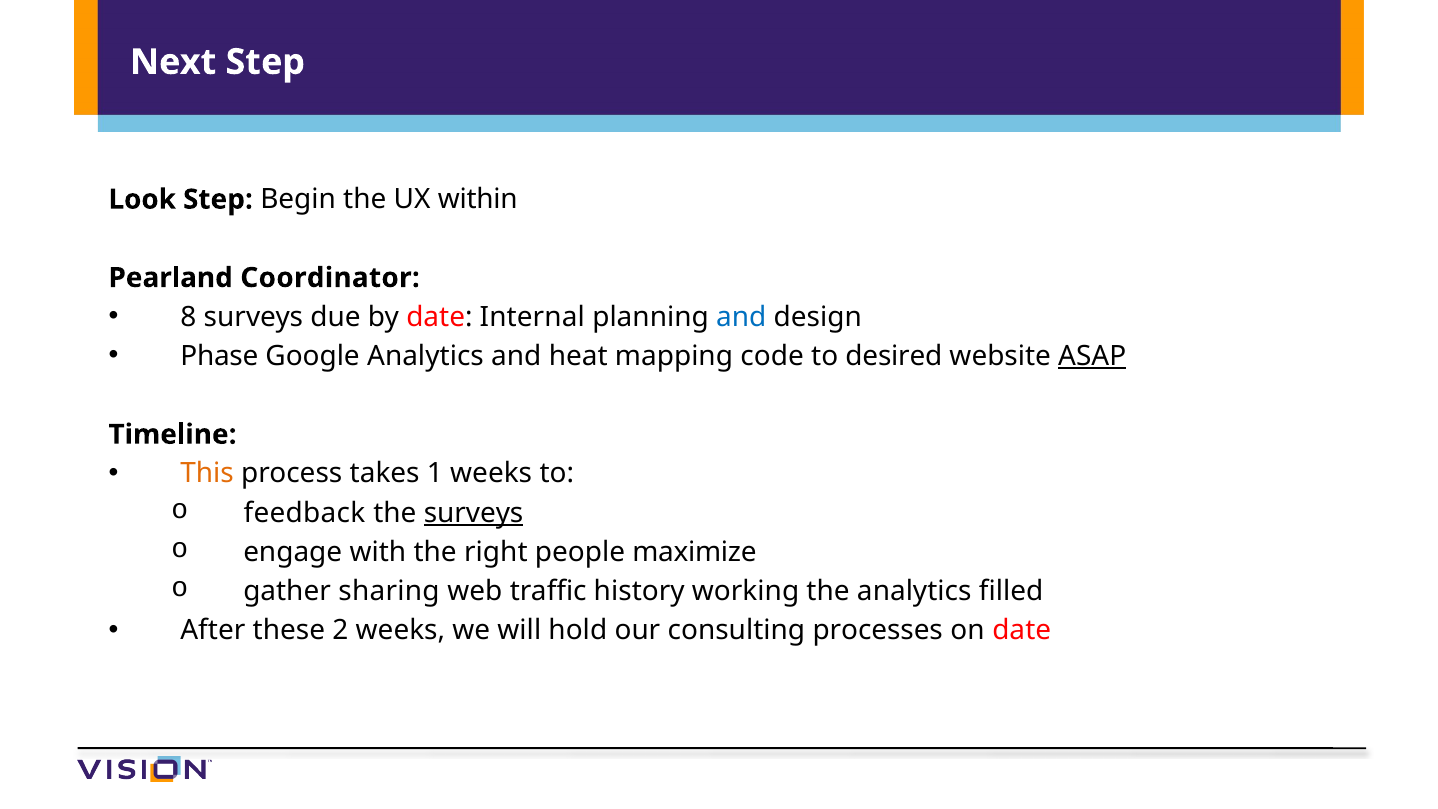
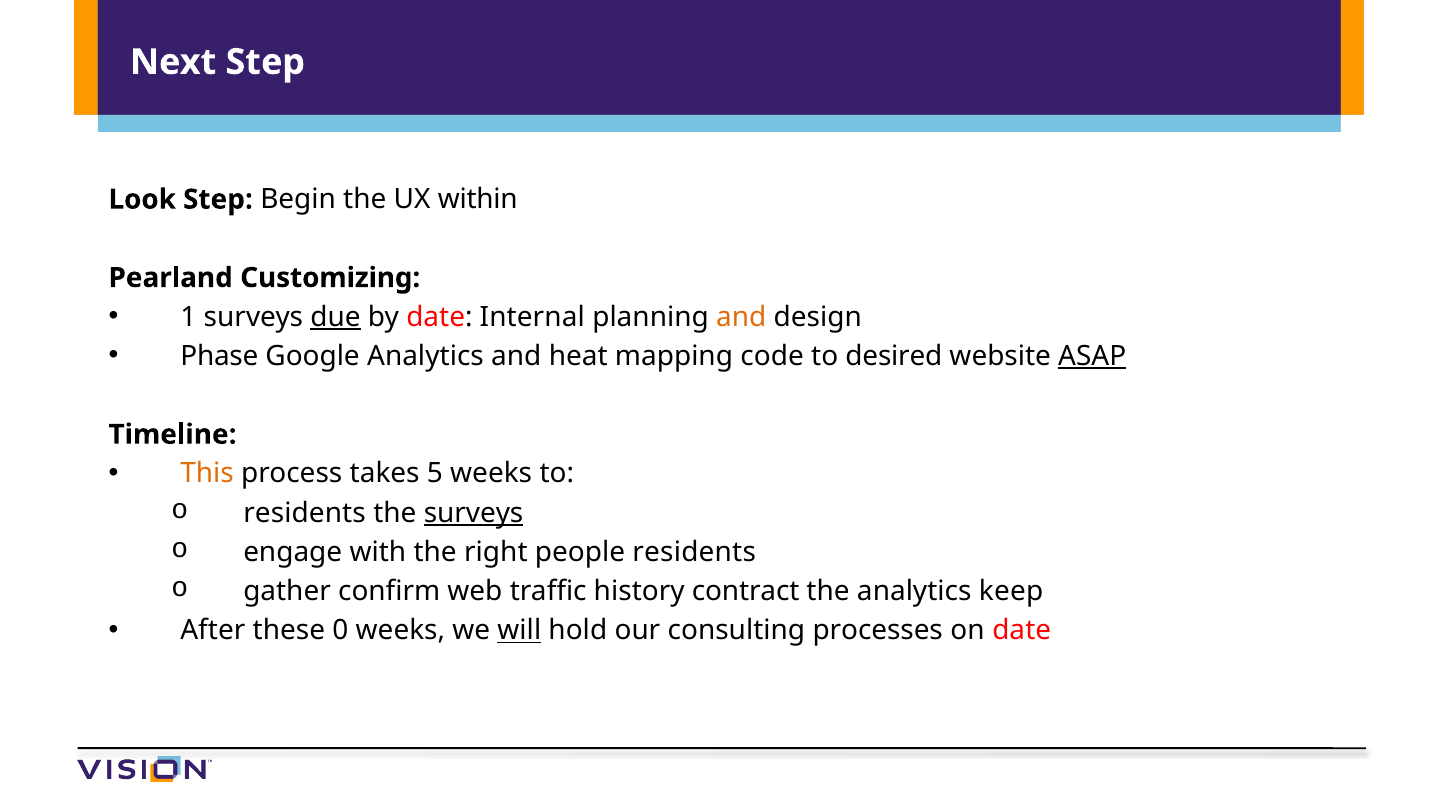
Coordinator: Coordinator -> Customizing (330, 278)
8: 8 -> 1 (188, 317)
due underline: none -> present (336, 317)
and colour: blue -> orange (741, 317)
1: 1 -> 5 (435, 474)
feedback: feedback -> residents (305, 513)
people maximize: maximize -> residents (694, 552)
sharing: sharing -> confirm (389, 591)
working: working -> contract (746, 591)
filled: filled -> keep (1011, 591)
2: 2 -> 0 (340, 630)
will underline: none -> present (519, 630)
